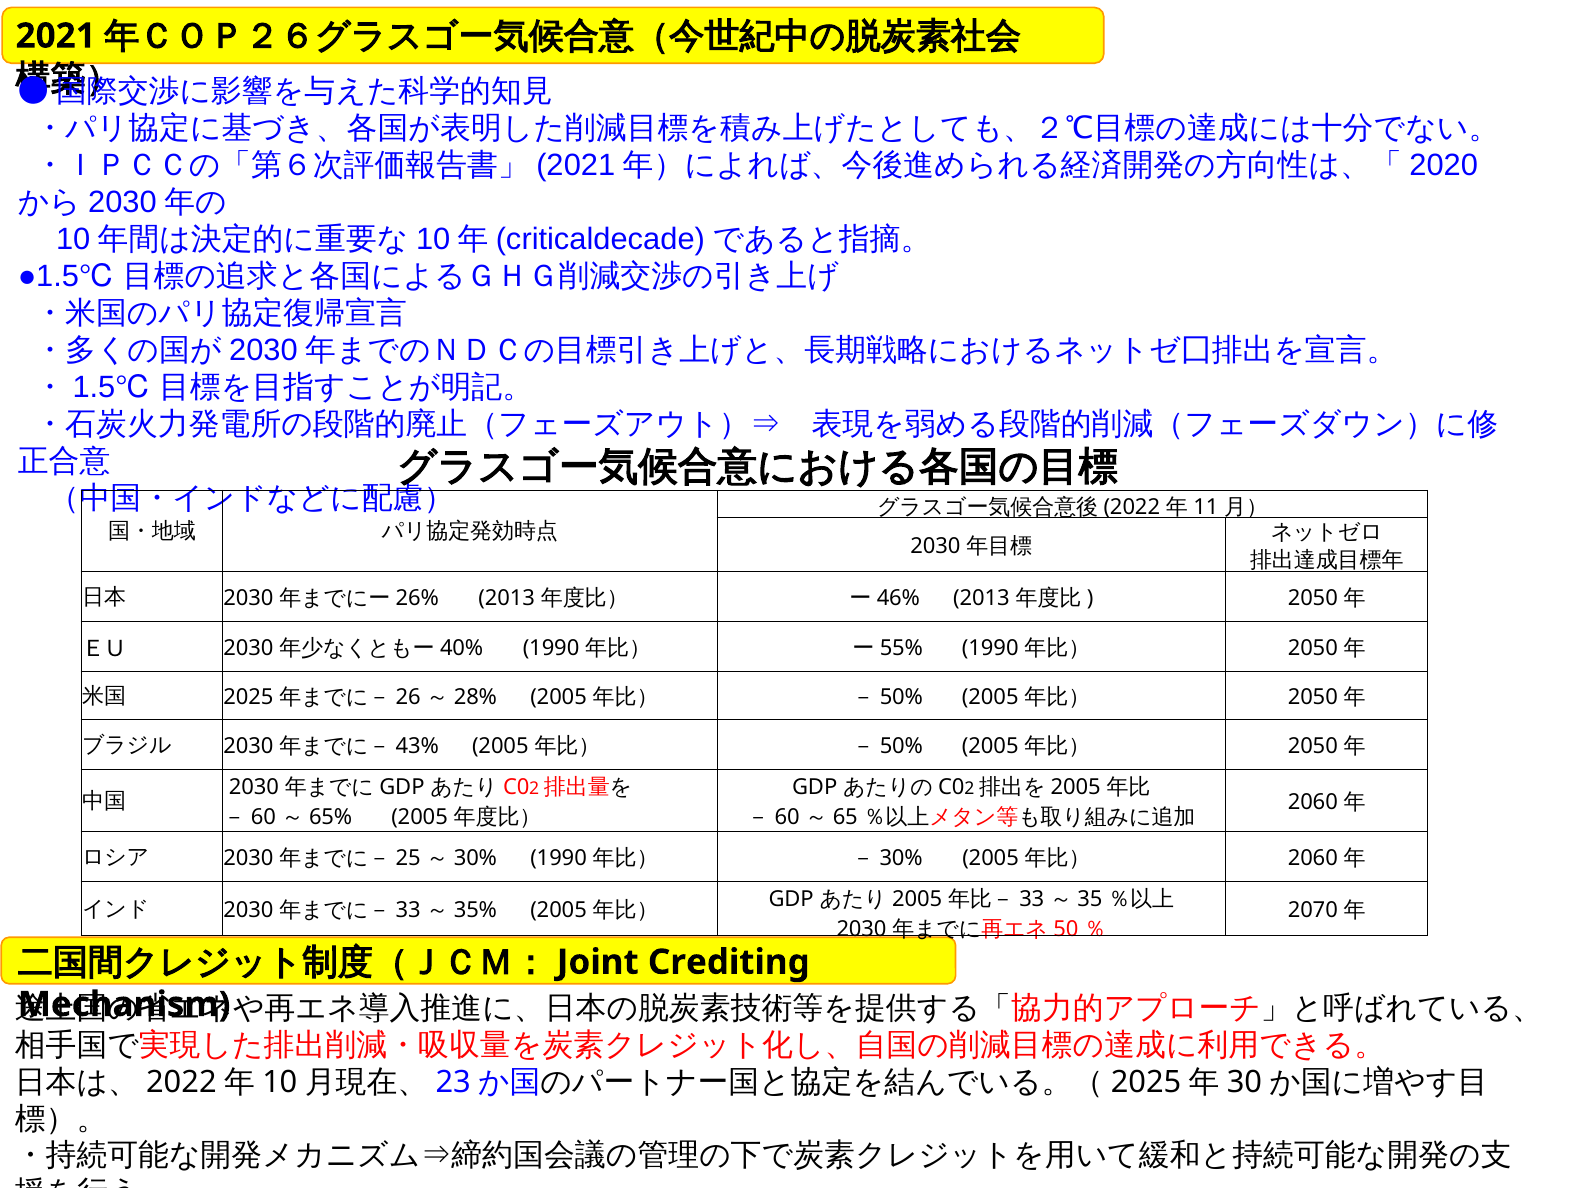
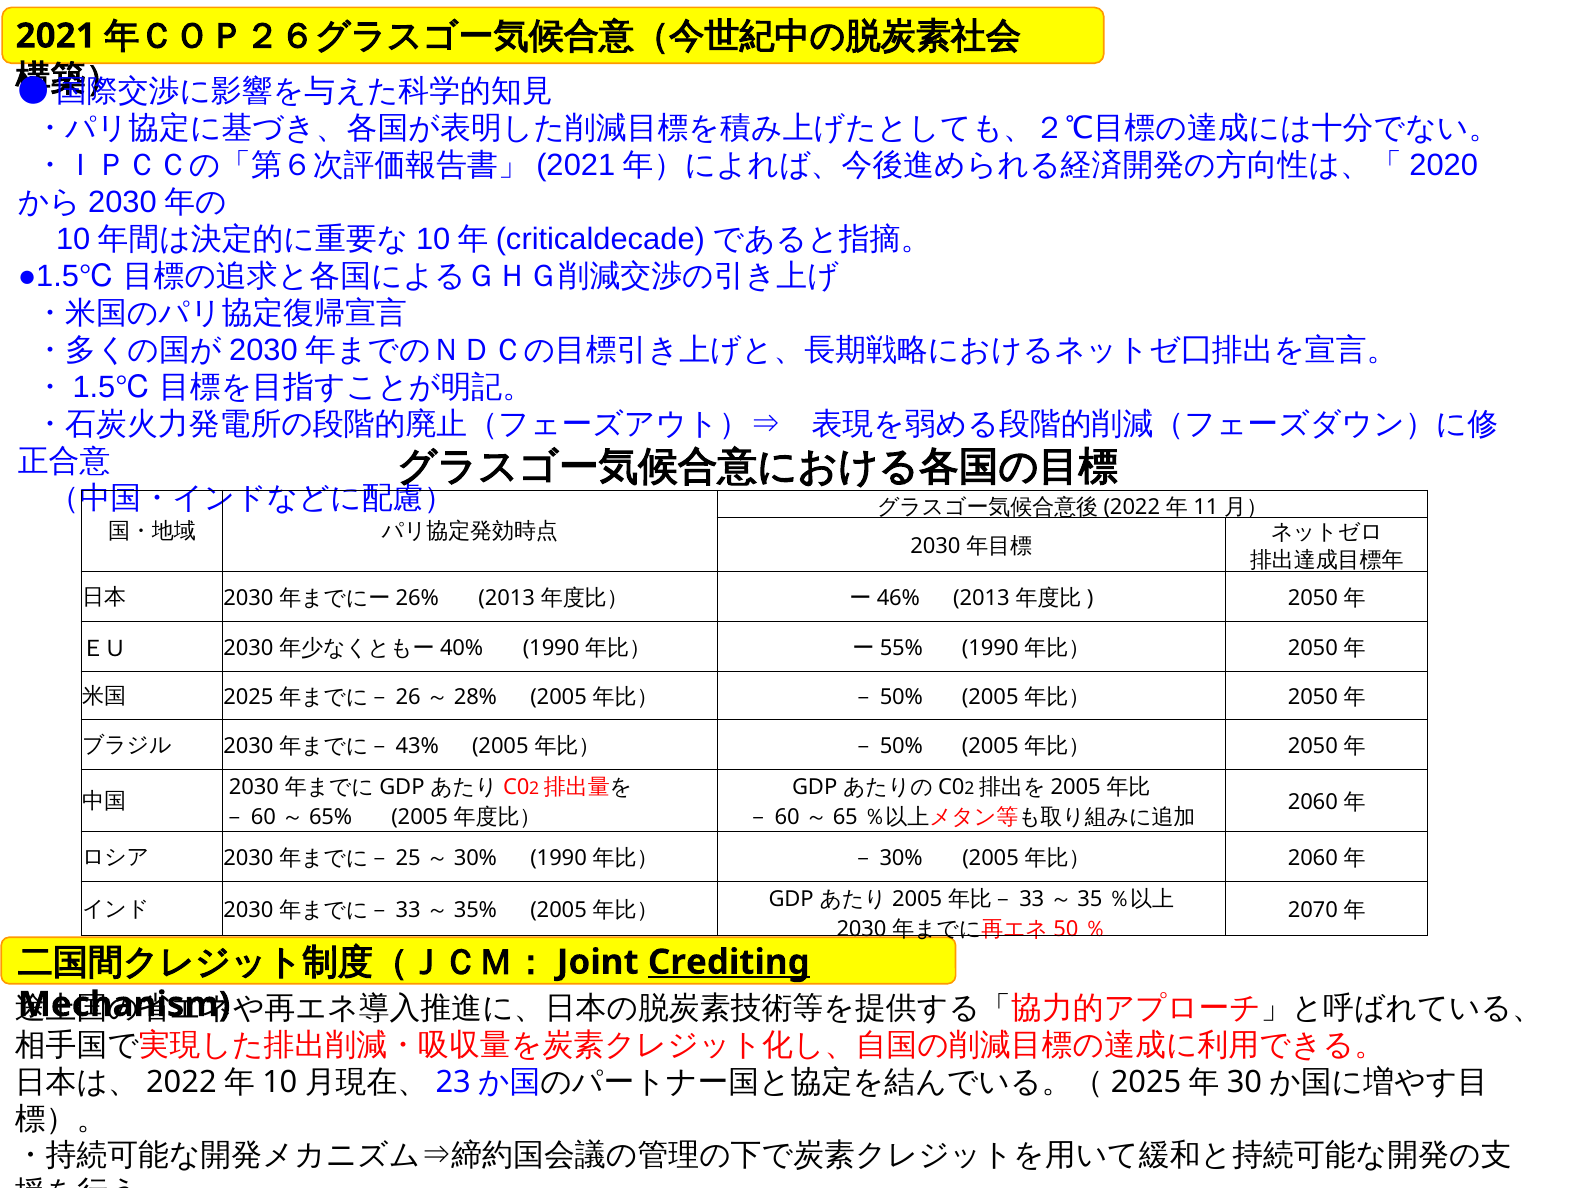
Crediting underline: none -> present (729, 962)
